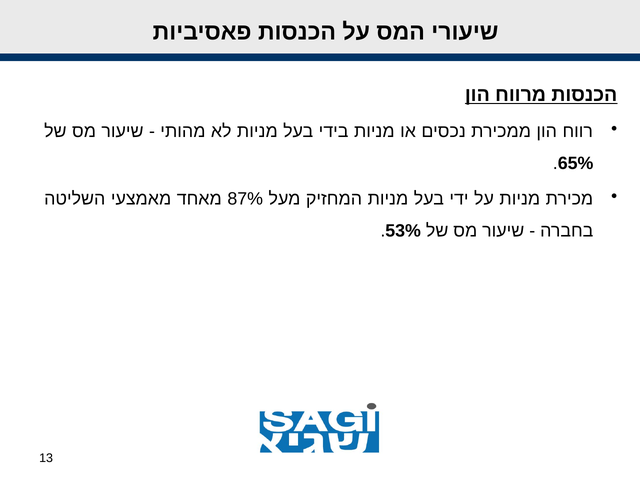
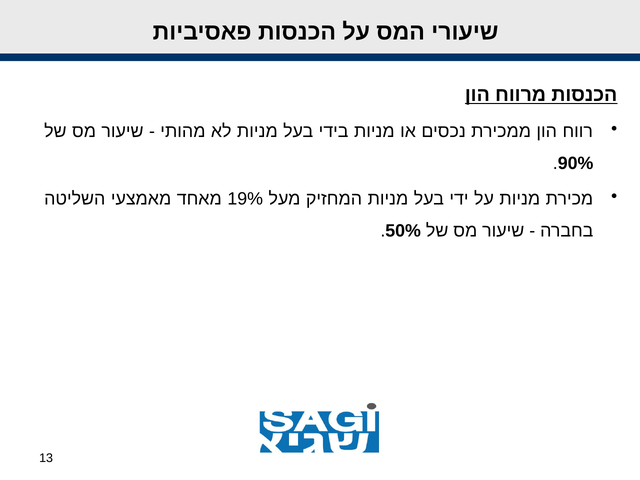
65%: 65% -> 90% (576, 164)
87%: 87% -> 19% (245, 199)
53%: 53% -> 50% (403, 231)
